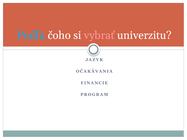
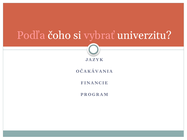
Podľa colour: light blue -> pink (31, 35)
